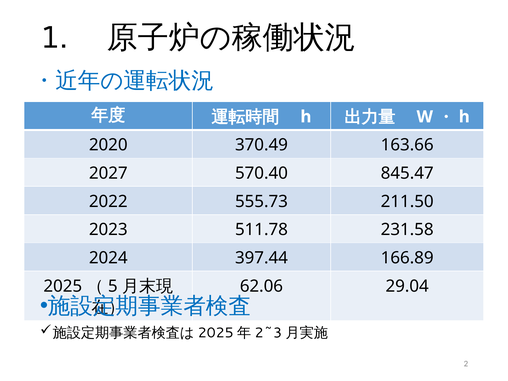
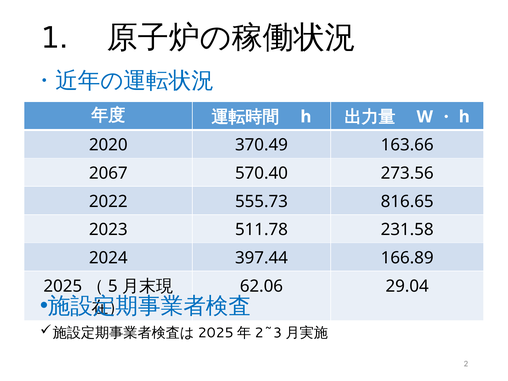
2027: 2027 -> 2067 (108, 173)
845.47: 845.47 -> 273.56 (407, 173)
211.50: 211.50 -> 816.65 (407, 201)
